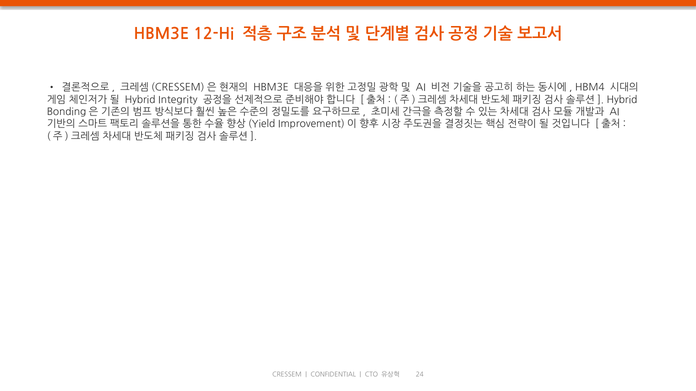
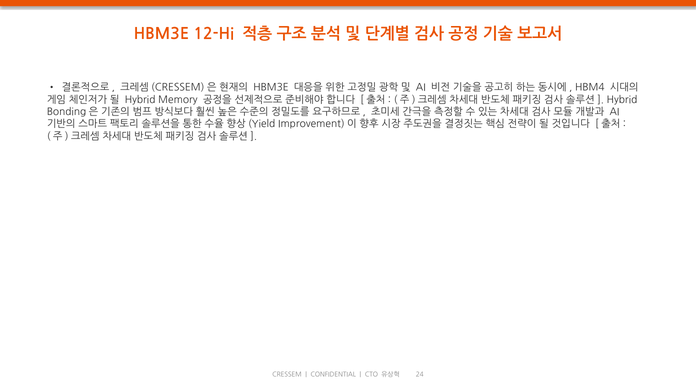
Integrity: Integrity -> Memory (178, 100)
